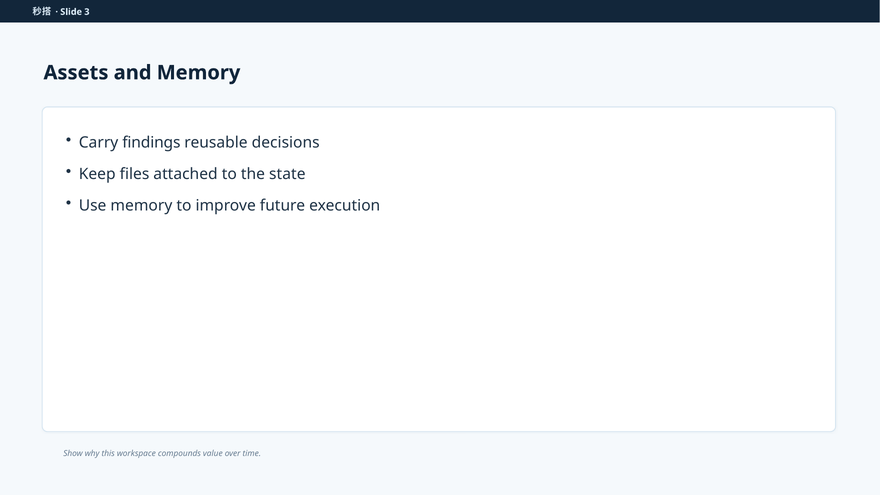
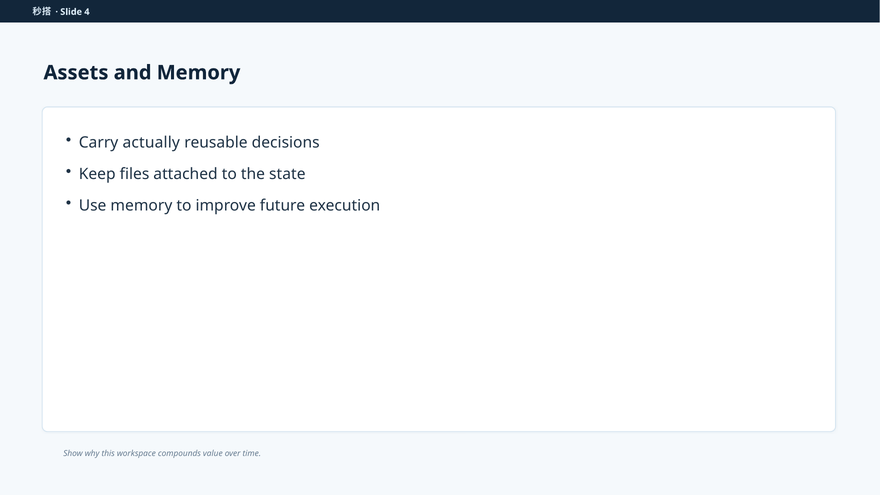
3: 3 -> 4 (87, 12)
findings: findings -> actually (151, 142)
